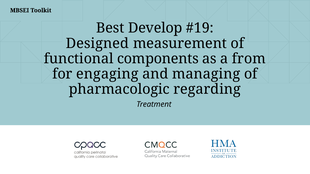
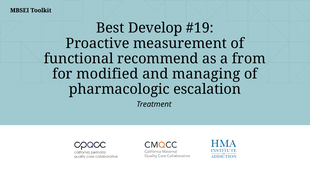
Designed: Designed -> Proactive (98, 43)
components: components -> recommend (158, 59)
engaging: engaging -> modified (107, 74)
regarding: regarding -> escalation (207, 89)
